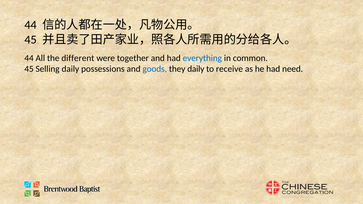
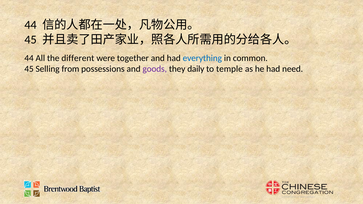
Selling daily: daily -> from (70, 69)
goods colour: blue -> purple (155, 69)
receive: receive -> temple (229, 69)
